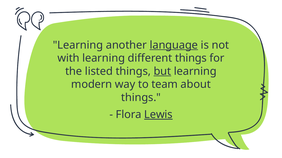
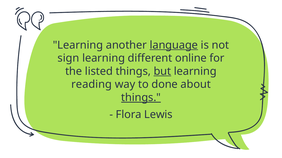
with: with -> sign (68, 58)
different things: things -> online (191, 58)
modern: modern -> reading (92, 85)
team: team -> done (165, 85)
things underline: none -> present (141, 98)
Lewis underline: present -> none (158, 115)
